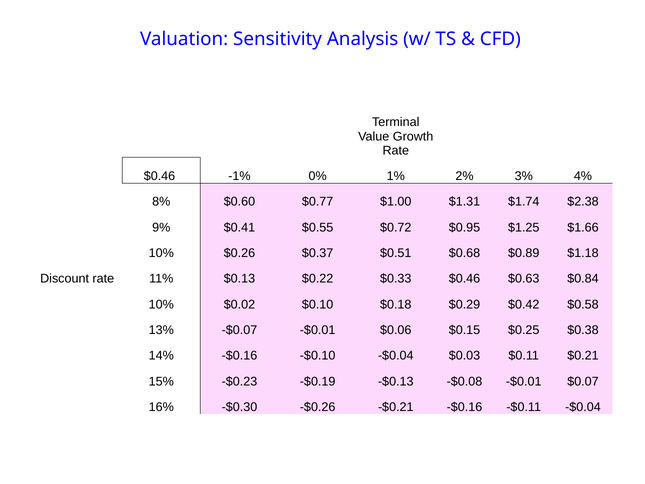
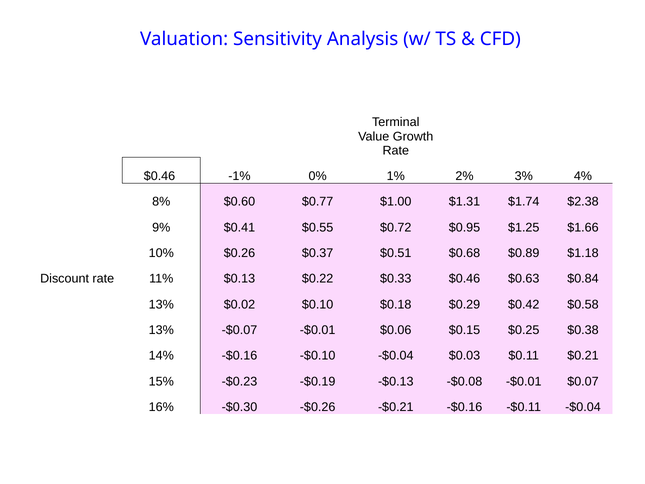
10%: 10% -> 13% (161, 304)
